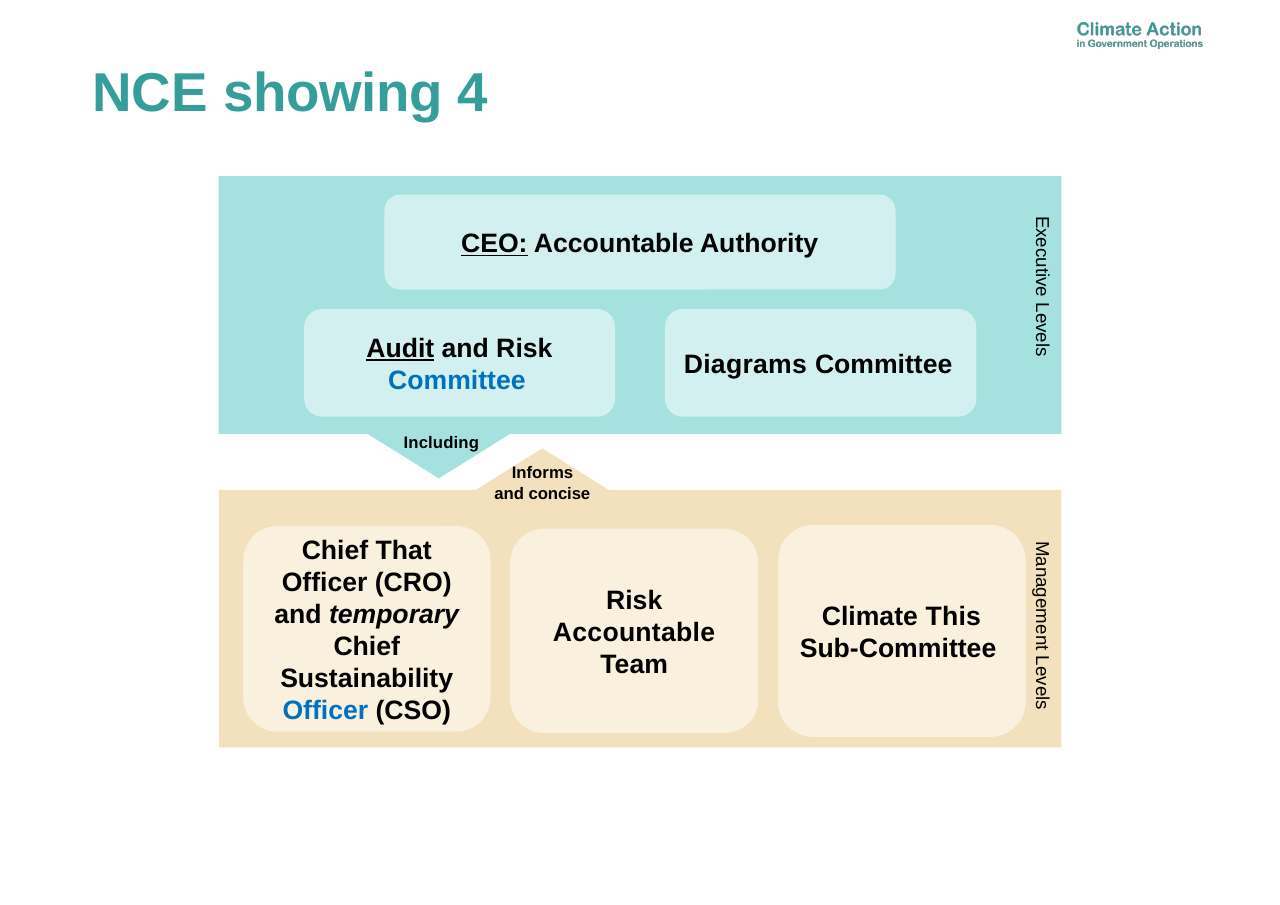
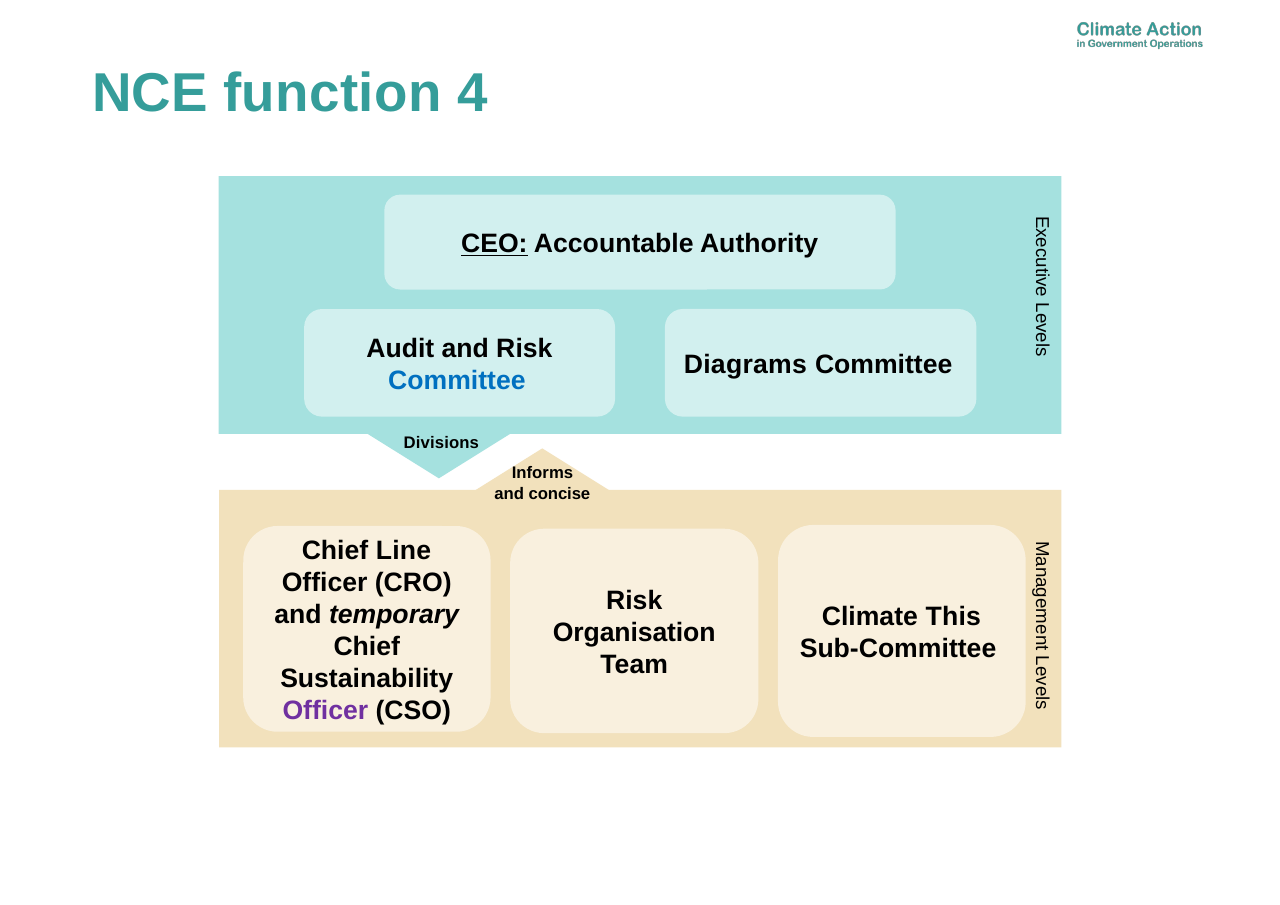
showing: showing -> function (332, 94)
Audit underline: present -> none (400, 349)
Including: Including -> Divisions (441, 443)
That: That -> Line (404, 551)
Accountable: Accountable -> Organisation (634, 633)
Officer colour: blue -> purple (325, 711)
